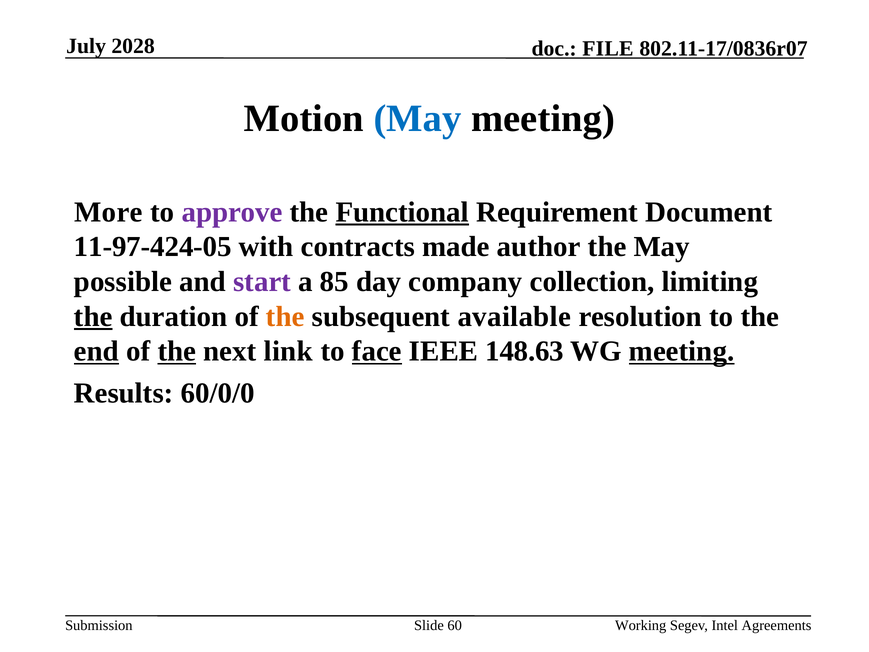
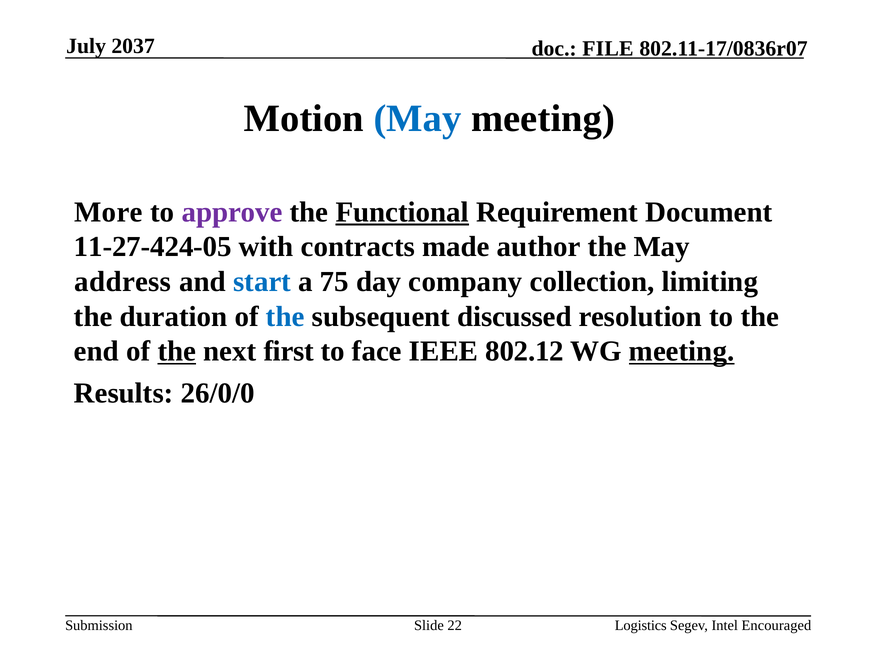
2028: 2028 -> 2037 (133, 46)
11-97-424-05: 11-97-424-05 -> 11-27-424-05 (153, 247)
possible: possible -> address (123, 282)
start colour: purple -> blue (262, 282)
85: 85 -> 75 (334, 282)
the underline: present -> none (93, 316)
the colour: orange -> blue (285, 316)
available: available -> discussed (515, 316)
end underline: present -> none (96, 351)
link: link -> first (289, 351)
face underline: present -> none (377, 351)
148.63: 148.63 -> 802.12 (525, 351)
60/0/0: 60/0/0 -> 26/0/0 (218, 393)
60: 60 -> 22 (455, 625)
Working: Working -> Logistics (641, 625)
Agreements: Agreements -> Encouraged (776, 625)
